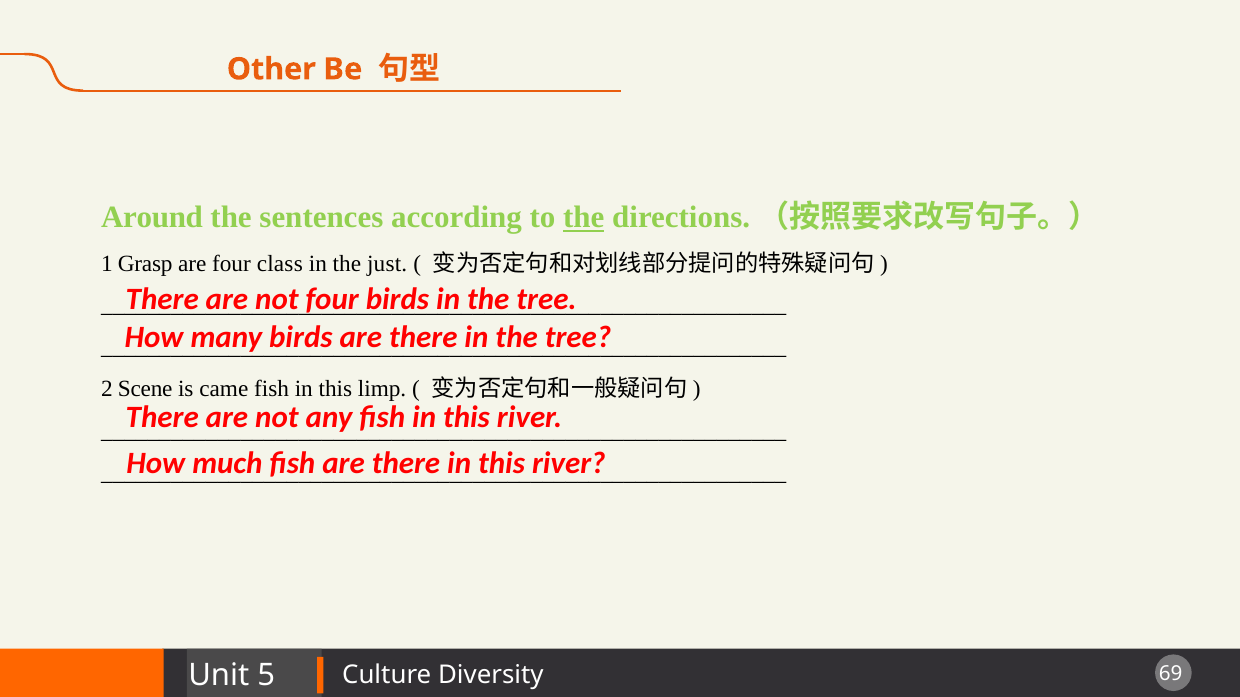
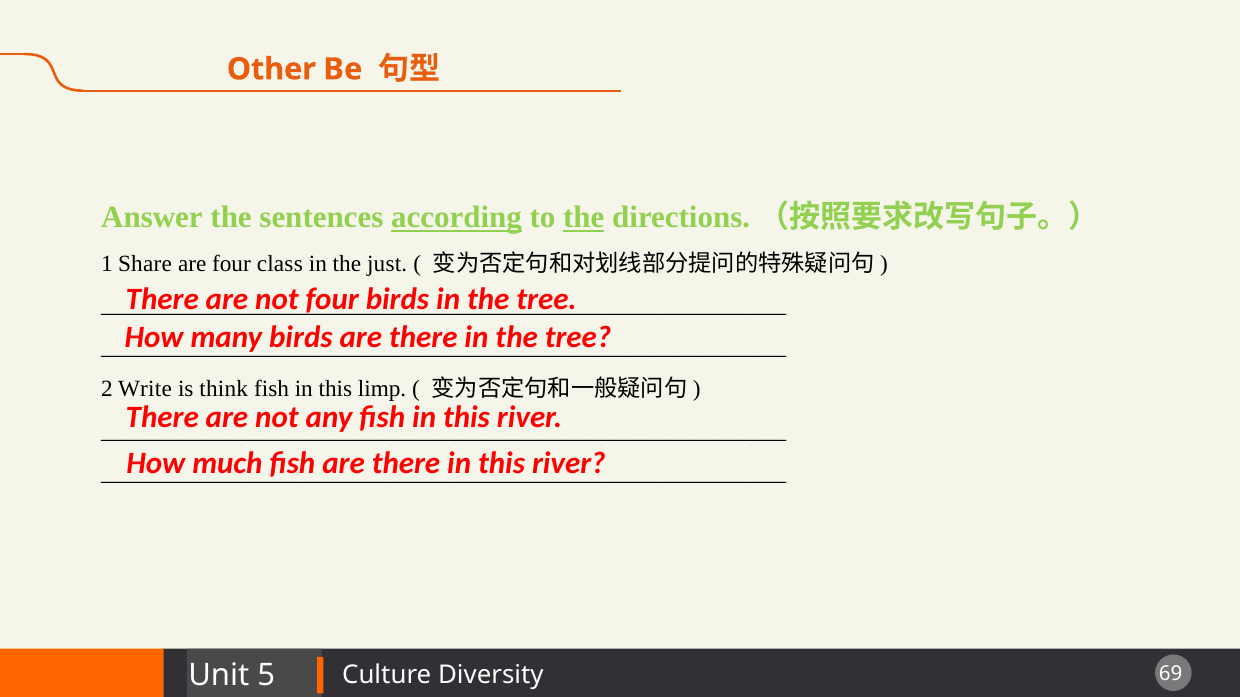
Around: Around -> Answer (152, 218)
according underline: none -> present (456, 218)
Grasp: Grasp -> Share (145, 264)
Scene: Scene -> Write (145, 389)
came: came -> think (224, 389)
